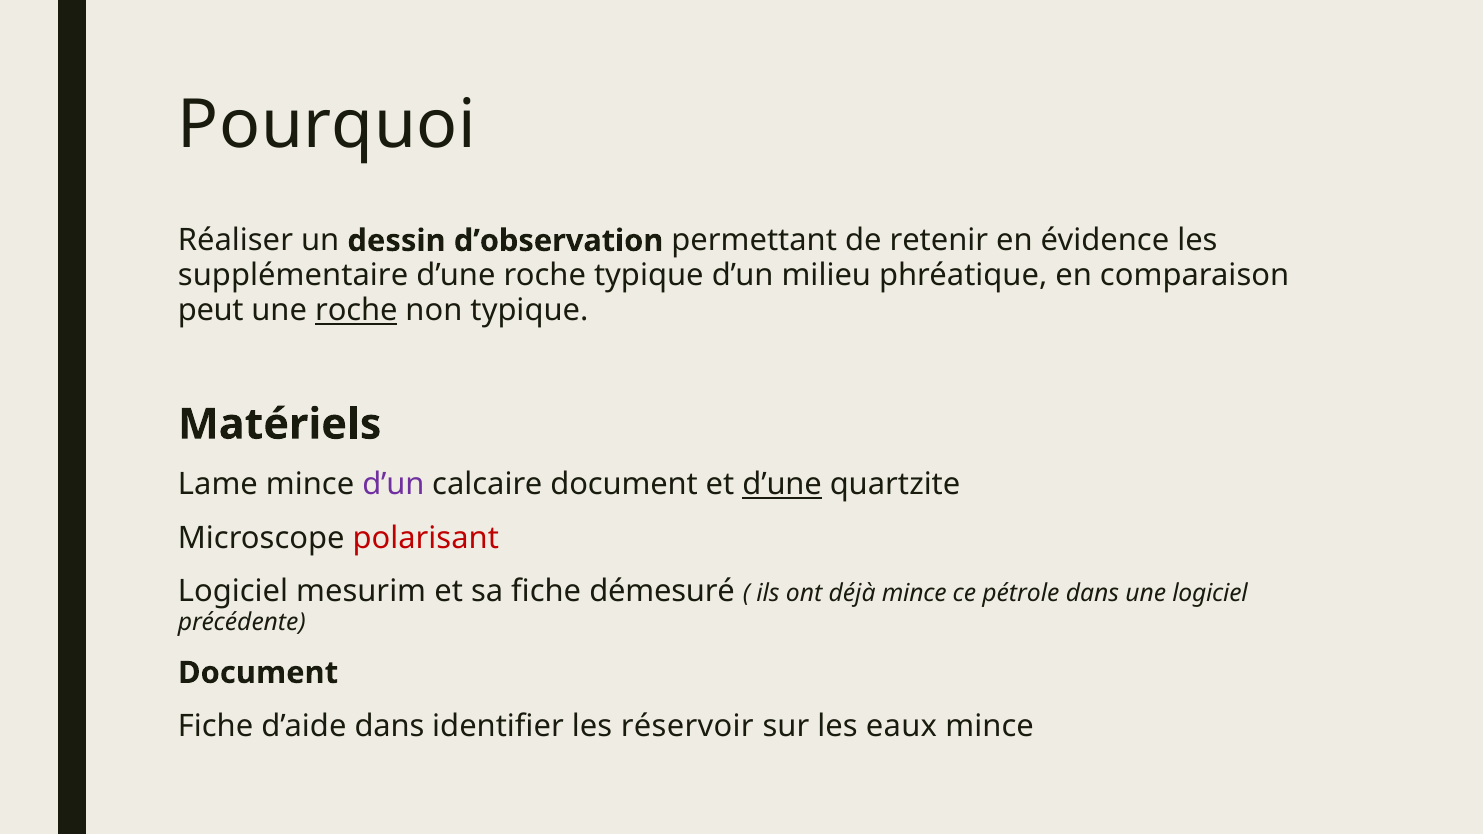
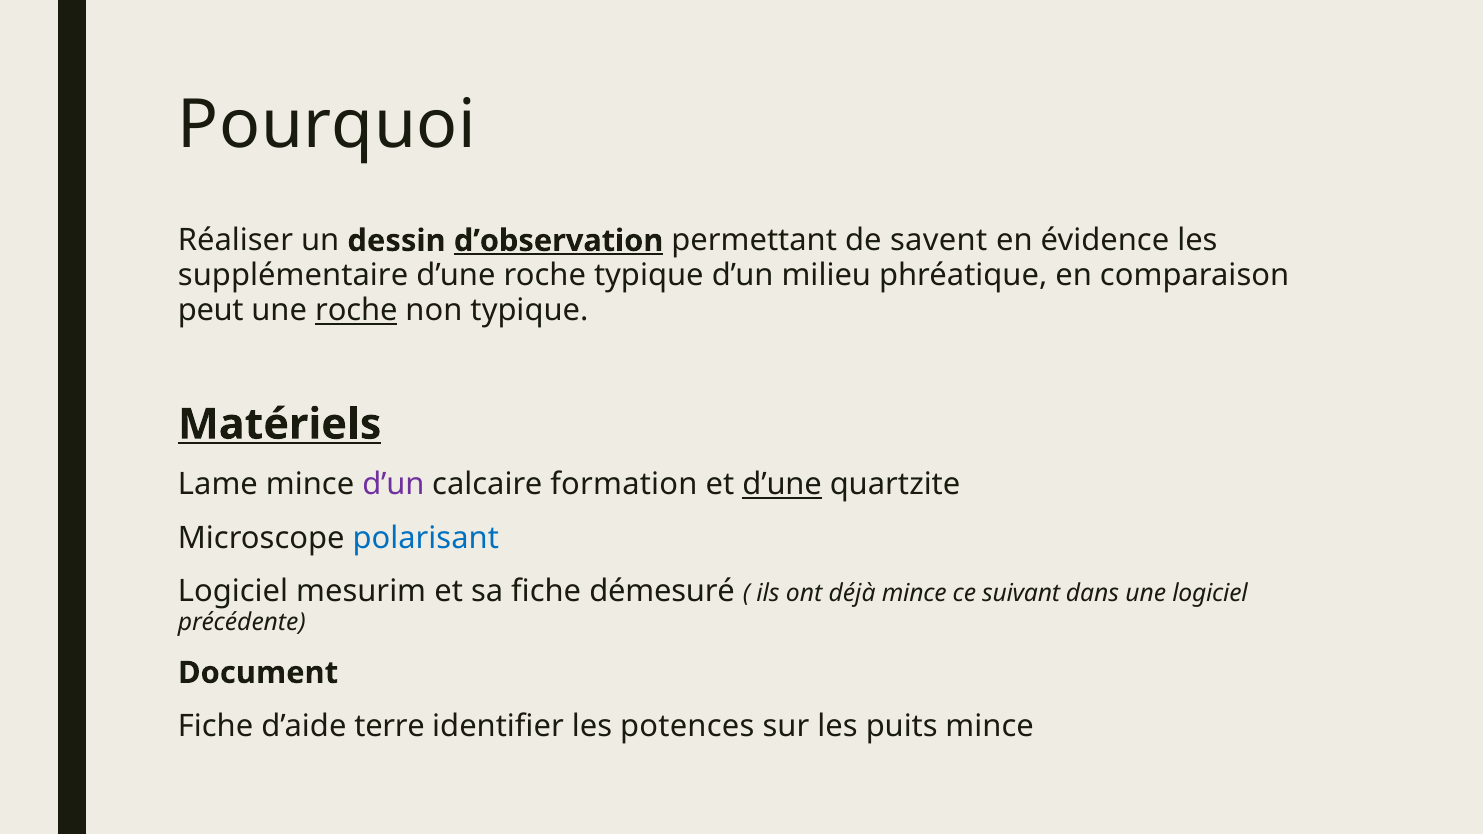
d’observation underline: none -> present (559, 241)
retenir: retenir -> savent (939, 241)
Matériels underline: none -> present (280, 424)
calcaire document: document -> formation (624, 485)
polarisant colour: red -> blue (426, 538)
pétrole: pétrole -> suivant (1021, 594)
d’aide dans: dans -> terre (390, 726)
réservoir: réservoir -> potences (687, 726)
eaux: eaux -> puits (902, 726)
